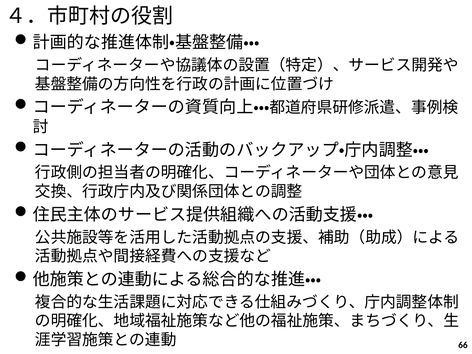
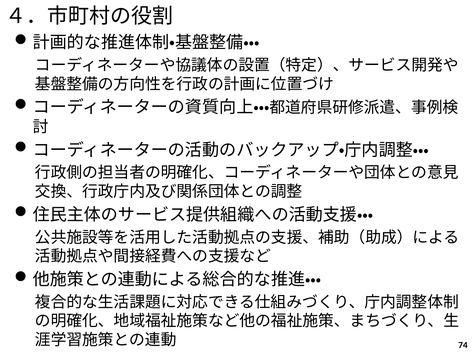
66: 66 -> 74 (463, 345)
